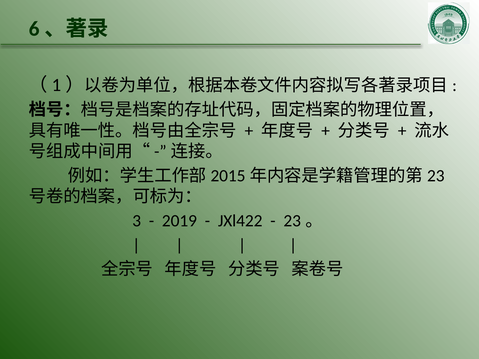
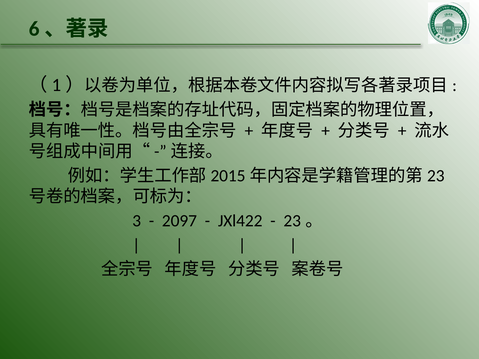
2019: 2019 -> 2097 (179, 221)
